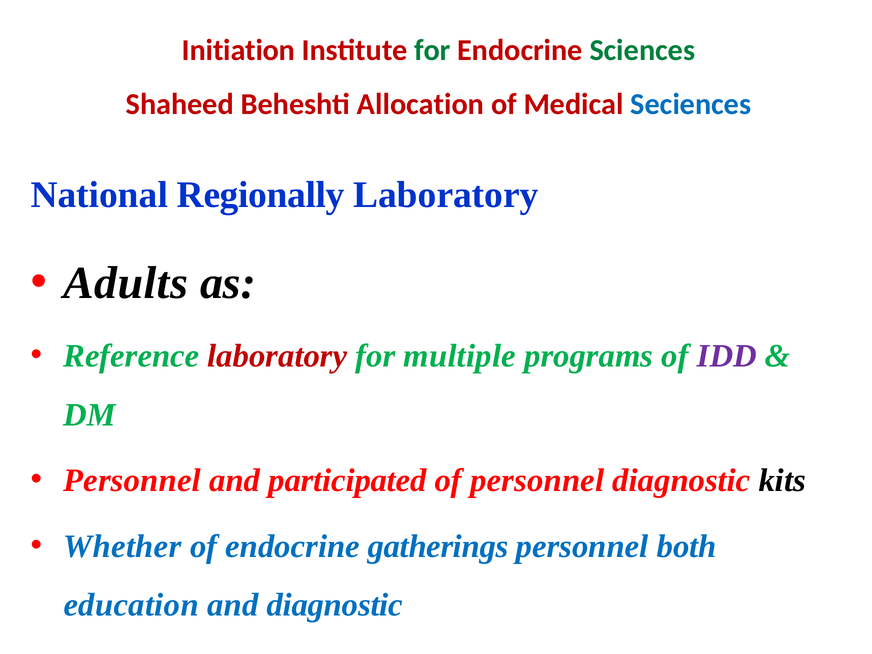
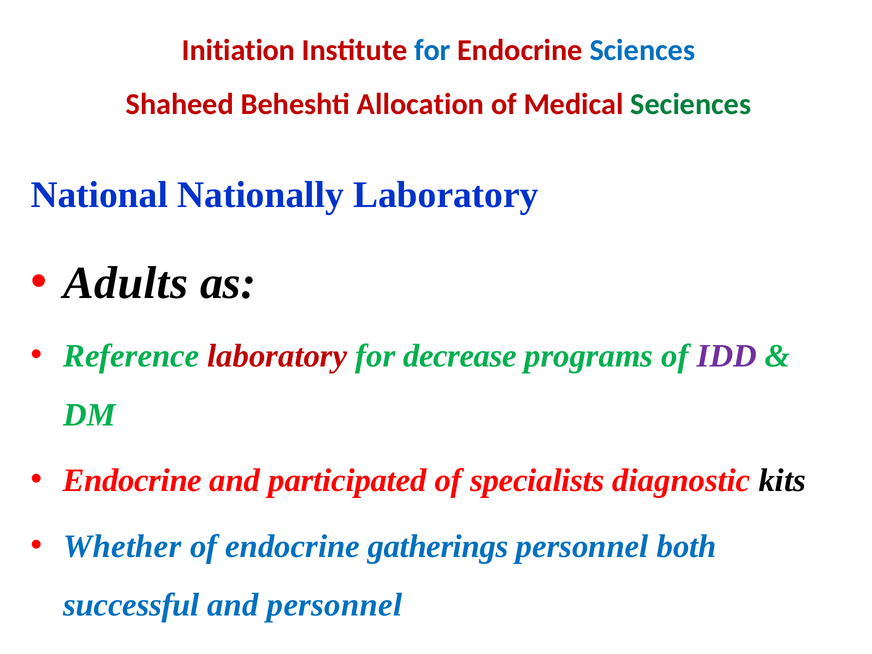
for colour: green -> blue (432, 50)
Sciences colour: green -> blue (642, 50)
Seciences colour: blue -> green (691, 104)
Regionally: Regionally -> Nationally (261, 195)
multiple: multiple -> decrease (460, 356)
Personnel: Personnel -> Endocrine (132, 481)
of personnel: personnel -> specialists (537, 481)
education: education -> successful (131, 605)
and diagnostic: diagnostic -> personnel (334, 605)
